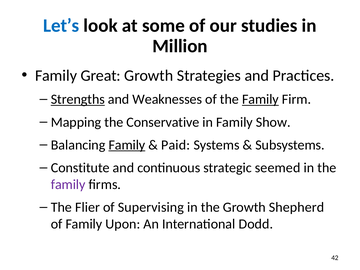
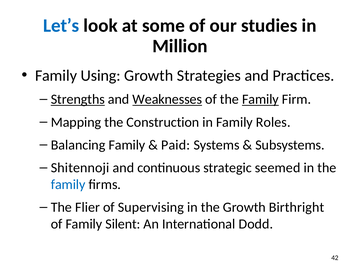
Great: Great -> Using (101, 76)
Weaknesses underline: none -> present (167, 99)
Conservative: Conservative -> Construction (163, 122)
Show: Show -> Roles (273, 122)
Family underline: present -> none (127, 145)
Constitute: Constitute -> Shitennoji (80, 168)
family colour: purple -> blue (68, 184)
Shepherd: Shepherd -> Birthright (297, 207)
Upon: Upon -> Silent (123, 224)
